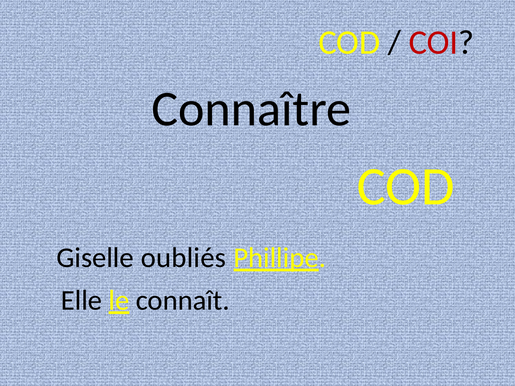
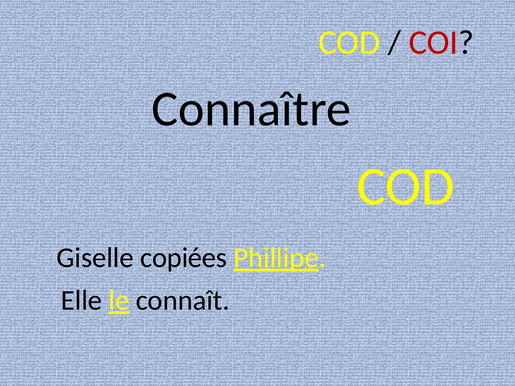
oubliés: oubliés -> copiées (184, 258)
